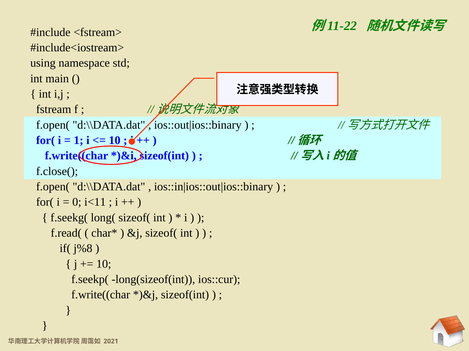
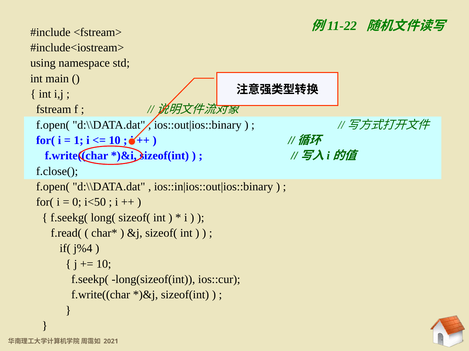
i<11: i<11 -> i<50 (95, 203)
j%8: j%8 -> j%4 (83, 249)
